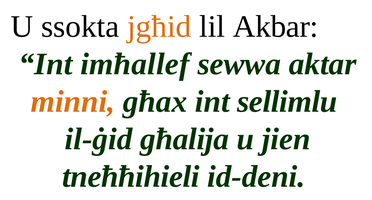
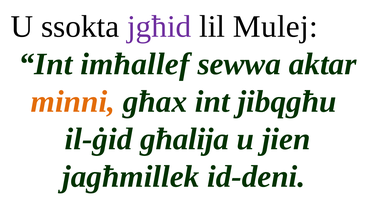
jgħid colour: orange -> purple (159, 27)
Akbar: Akbar -> Mulej (275, 27)
sellimlu: sellimlu -> jibqgħu (287, 102)
tneħħihieli: tneħħihieli -> jagħmillek (131, 177)
